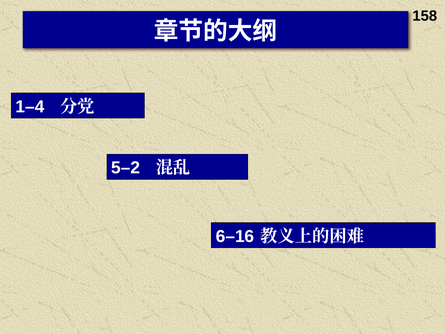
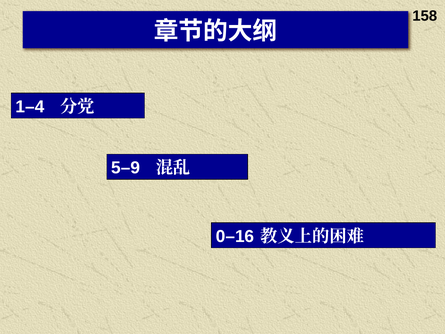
5–2: 5–2 -> 5–9 (126, 168)
6–16: 6–16 -> 0–16 (235, 236)
